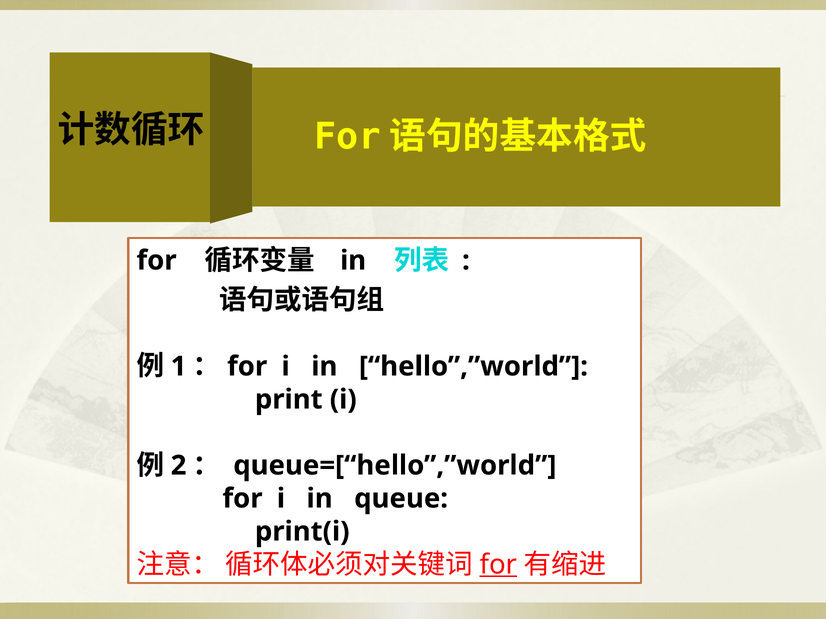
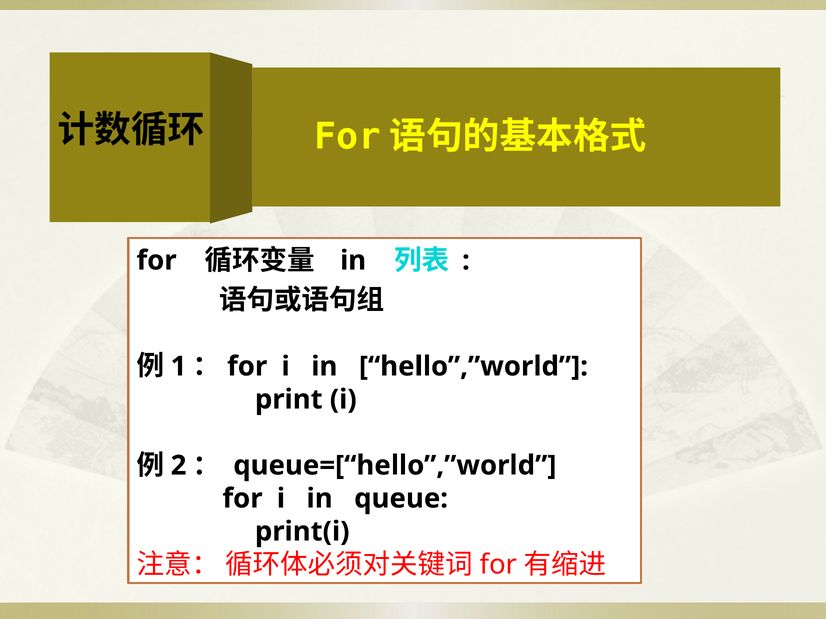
for underline: present -> none (498, 565)
